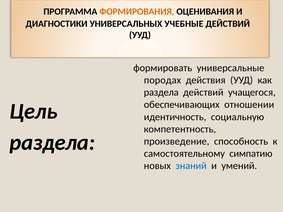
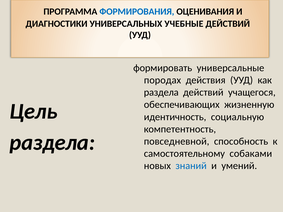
ФОРМИРОВАНИЯ colour: orange -> blue (137, 12)
отношении: отношении -> жизненную (249, 105)
произведение: произведение -> повседневной (177, 141)
симпатию: симпатию -> собаками (251, 154)
